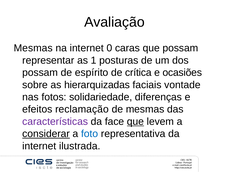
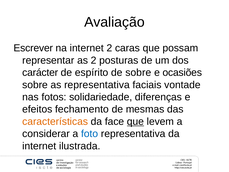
Mesmas: Mesmas -> Escrever (33, 48)
internet 0: 0 -> 2 (109, 48)
as 1: 1 -> 2 (94, 60)
possam: possam -> carácter (40, 72)
de crítica: crítica -> sobre (138, 72)
as hierarquizadas: hierarquizadas -> representativa (97, 85)
reclamação: reclamação -> fechamento (82, 109)
características colour: purple -> orange (55, 121)
considerar underline: present -> none (46, 134)
